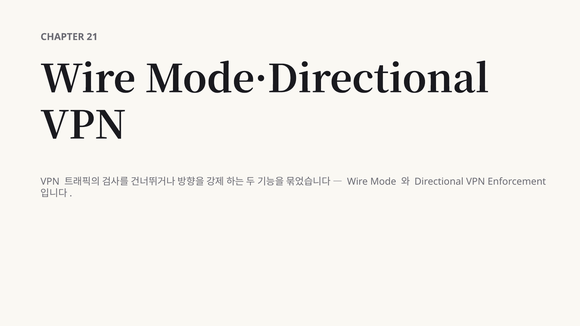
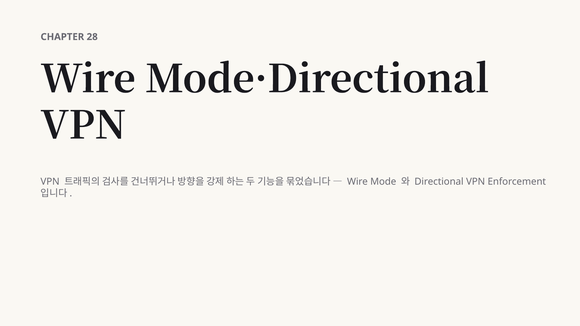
21: 21 -> 28 (92, 37)
